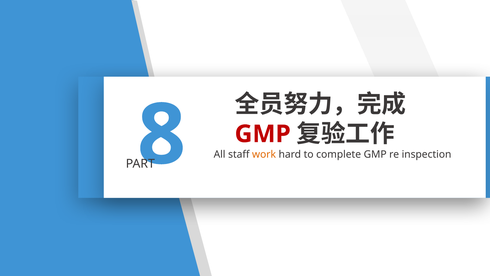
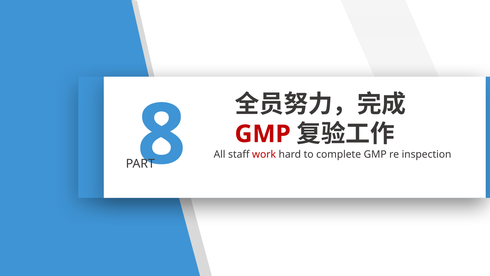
work colour: orange -> red (264, 154)
